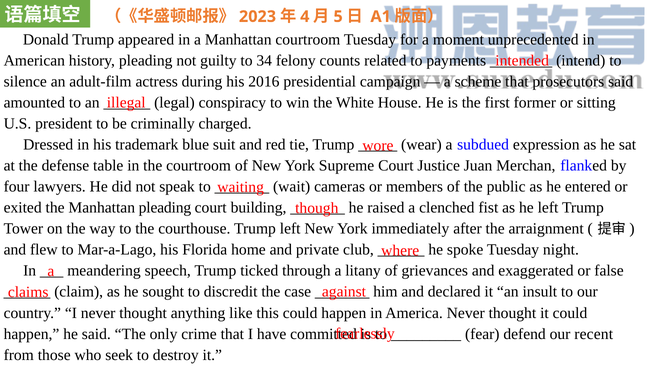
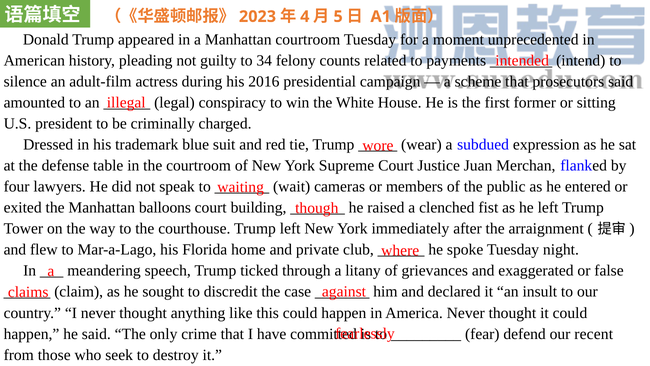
Manhattan pleading: pleading -> balloons (165, 208)
